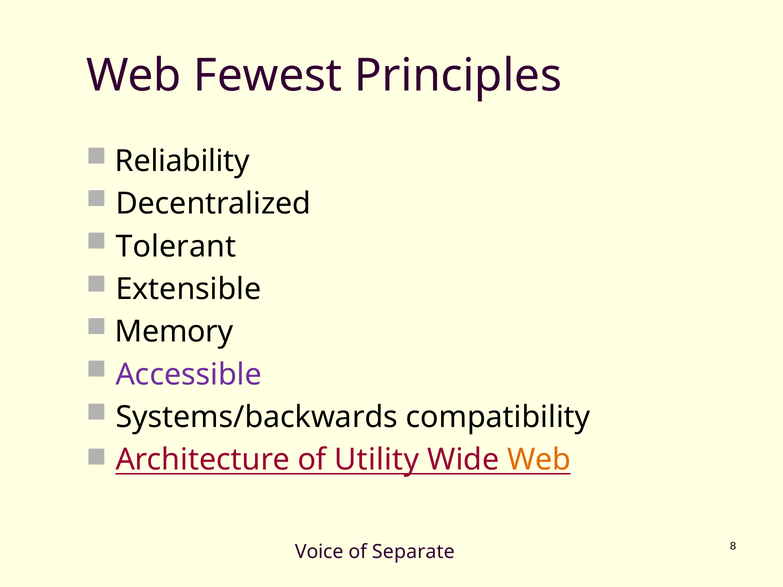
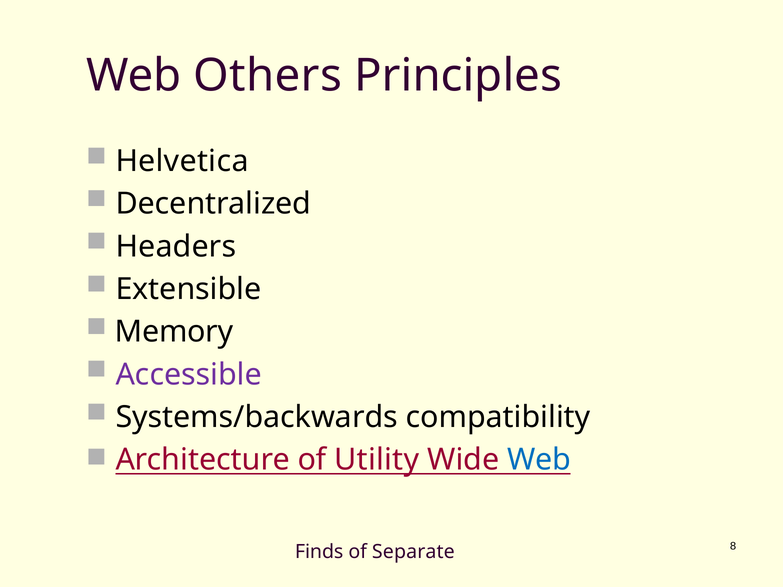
Fewest: Fewest -> Others (268, 76)
Reliability: Reliability -> Helvetica (182, 161)
Tolerant: Tolerant -> Headers (176, 247)
Web colour: orange -> blue (539, 460)
Voice: Voice -> Finds (319, 552)
